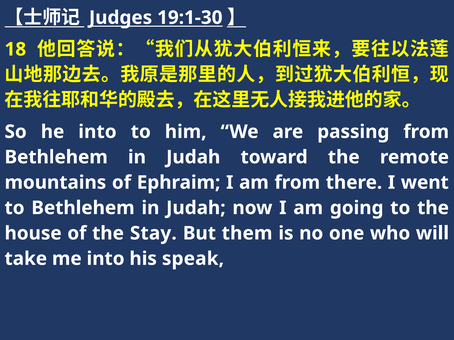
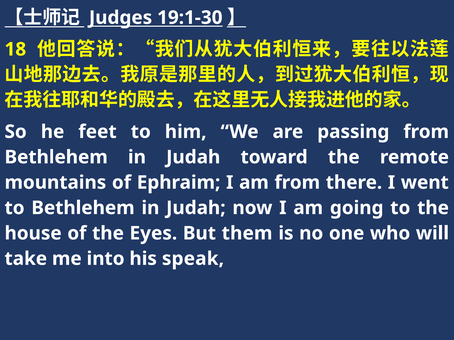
he into: into -> feet (97, 132)
Stay: Stay -> Eyes (153, 234)
